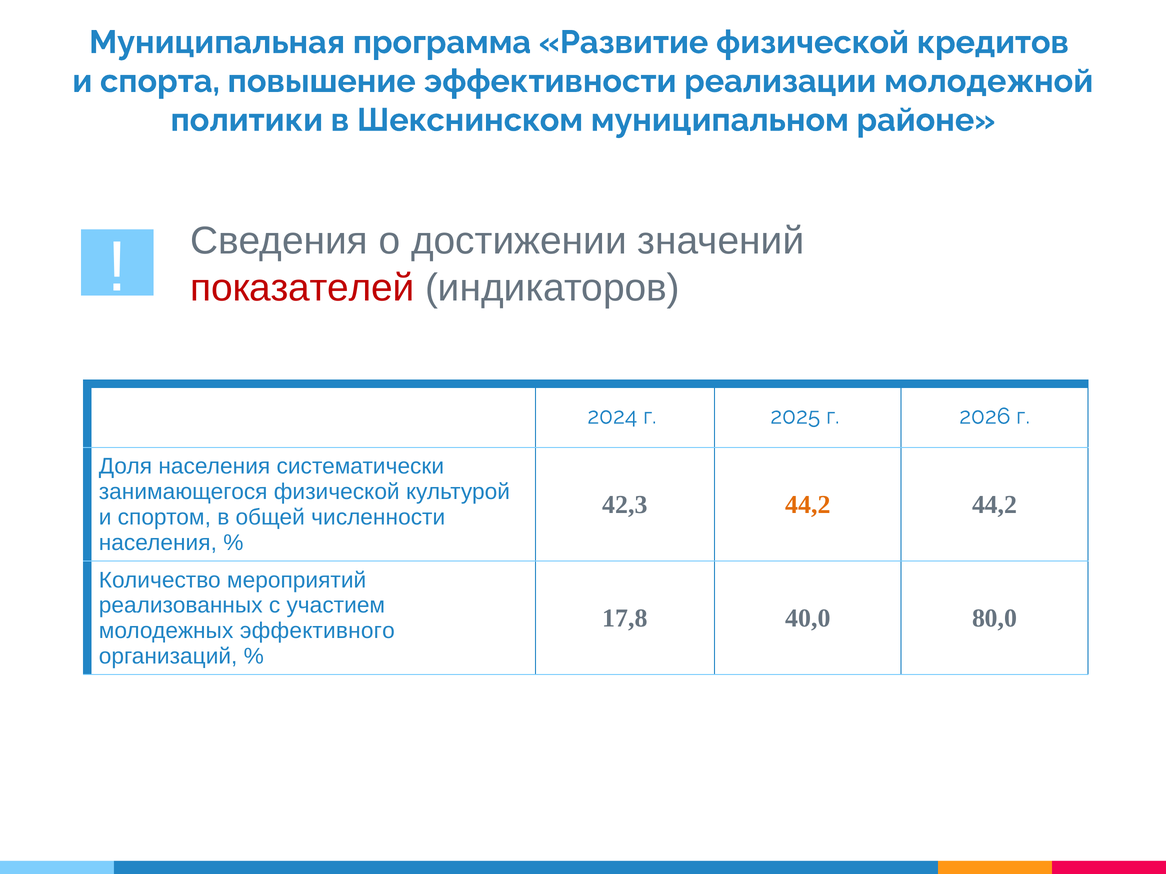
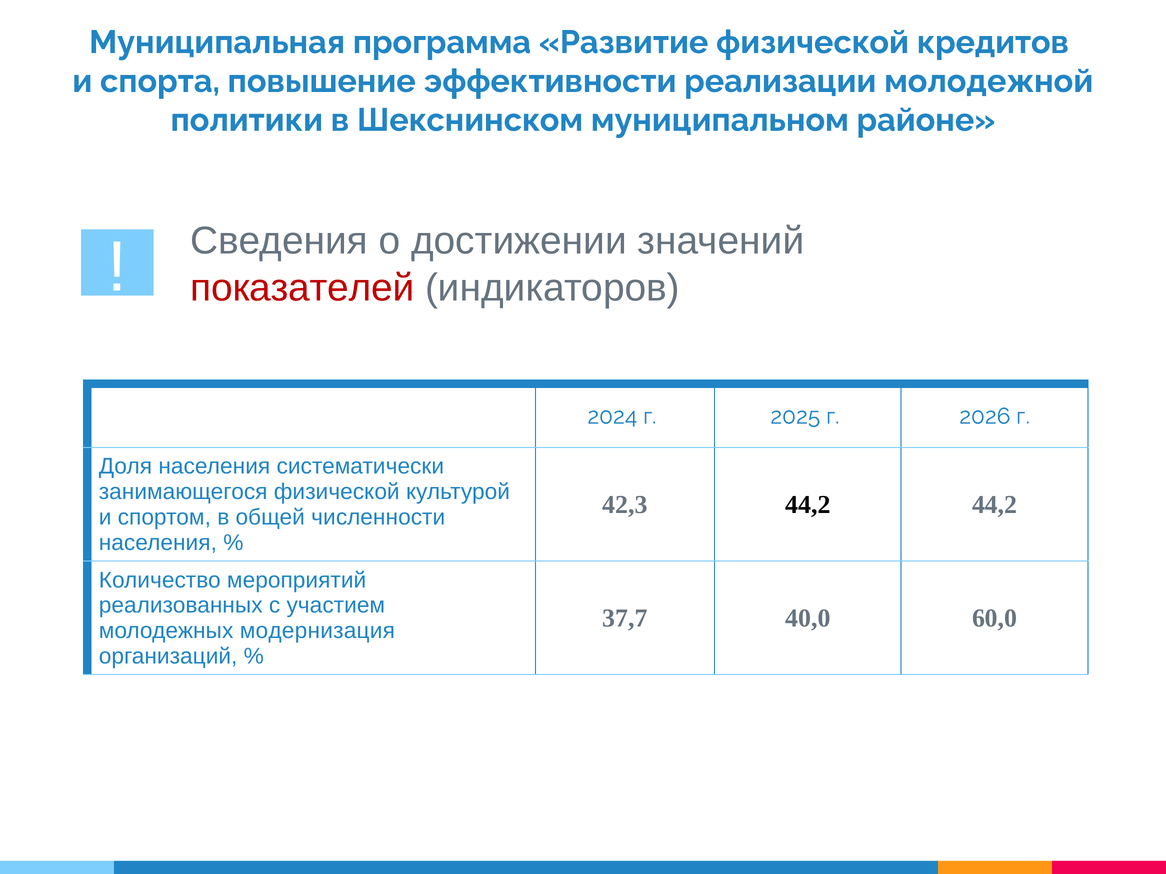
44,2 colour: orange -> black (808, 505)
17,8: 17,8 -> 37,7 (625, 618)
80,0: 80,0 -> 60,0 (995, 618)
эффективного: эффективного -> модернизация (317, 631)
